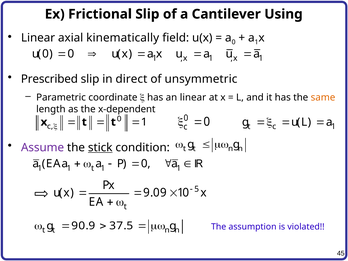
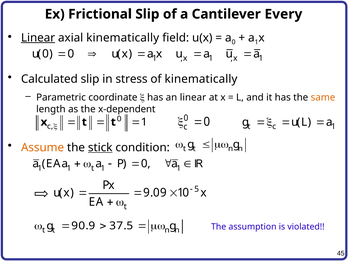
Using: Using -> Every (283, 14)
Linear underline: none -> present (38, 38)
Prescribed: Prescribed -> Calculated (49, 79)
direct: direct -> stress (132, 79)
of unsymmetric: unsymmetric -> kinematically (201, 79)
Assume colour: purple -> orange (43, 148)
